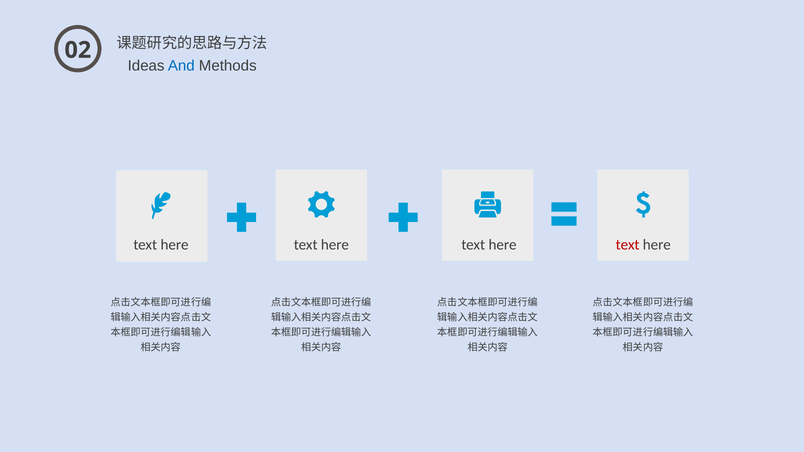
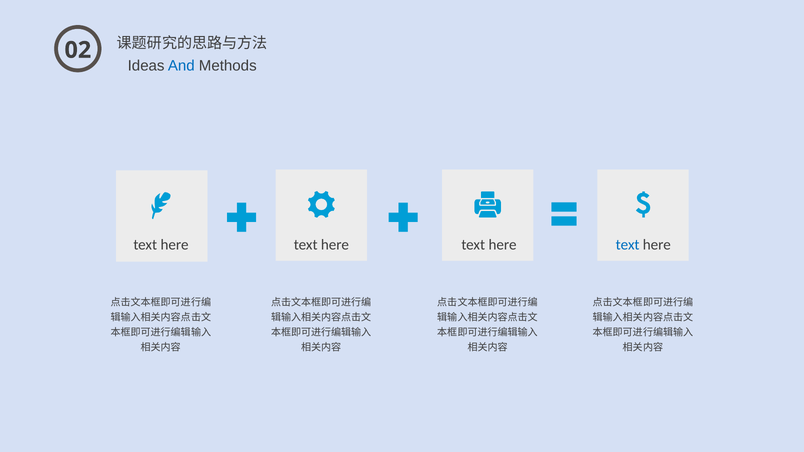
text colour: red -> blue (628, 245)
